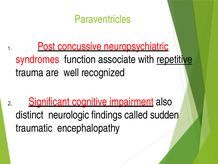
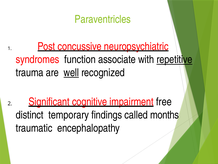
well underline: none -> present (71, 72)
also: also -> free (164, 102)
neurologic: neurologic -> temporary (69, 115)
sudden: sudden -> months (165, 115)
